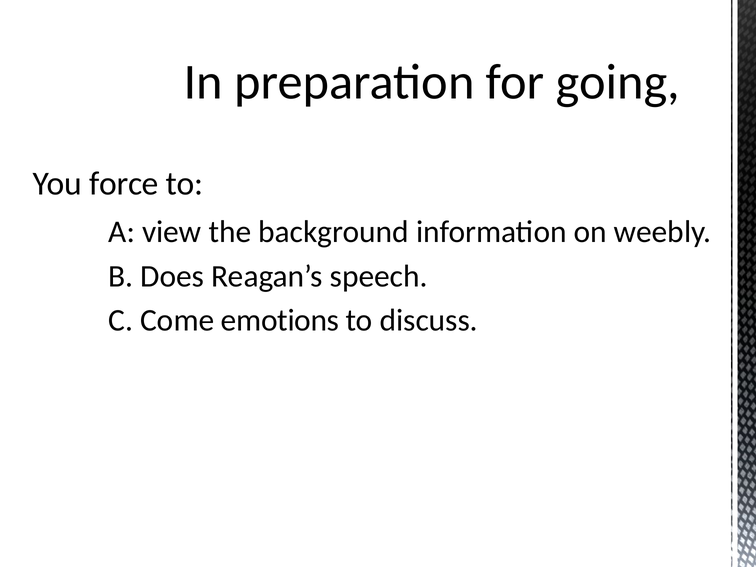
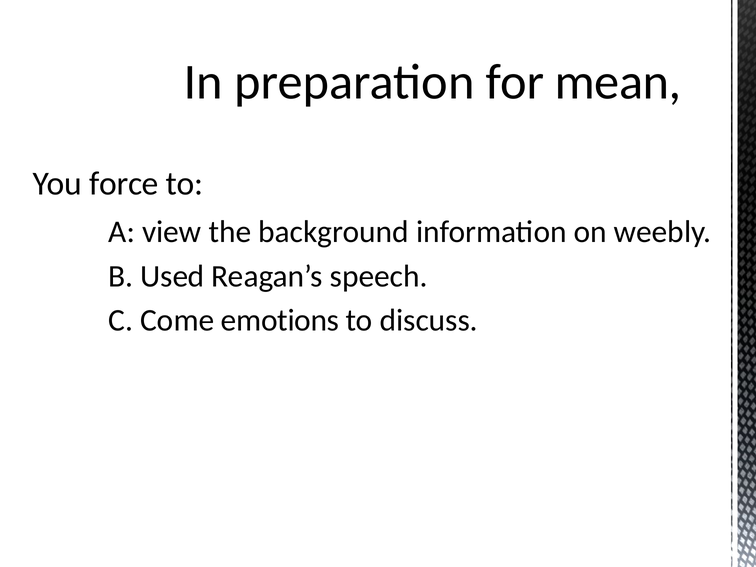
going: going -> mean (618, 82)
Does: Does -> Used (172, 276)
